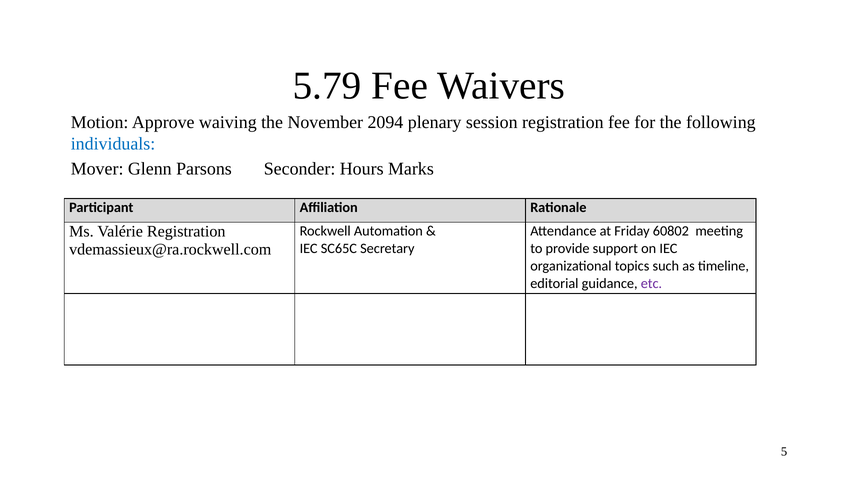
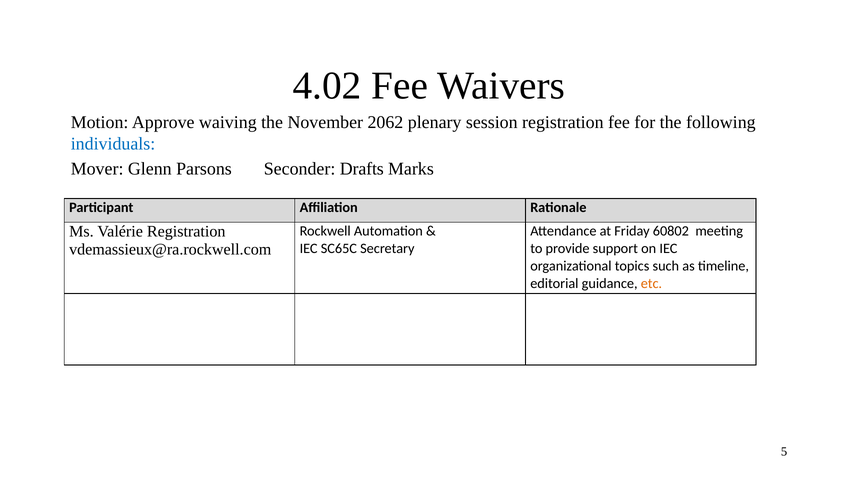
5.79: 5.79 -> 4.02 (327, 86)
2094: 2094 -> 2062 (385, 122)
Hours: Hours -> Drafts (362, 169)
etc colour: purple -> orange (651, 284)
